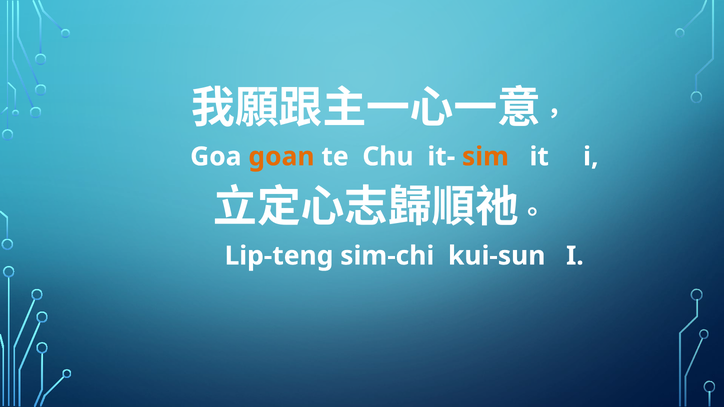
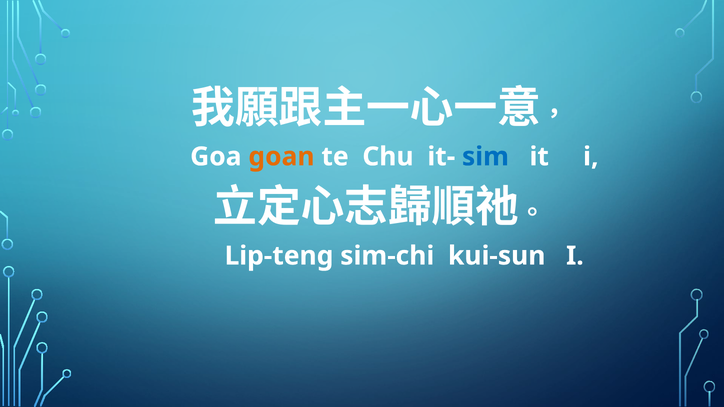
sim colour: orange -> blue (485, 157)
